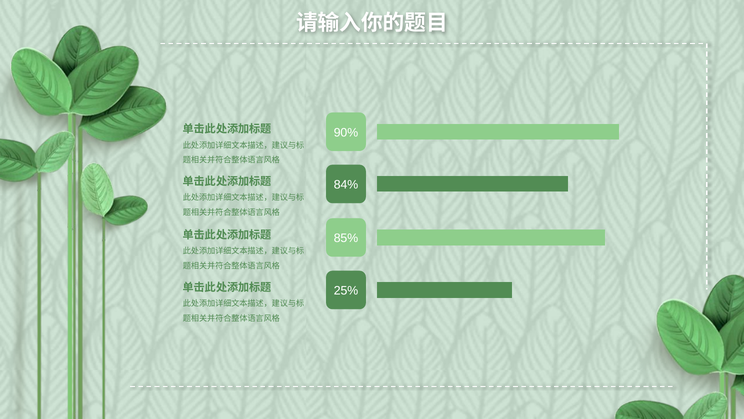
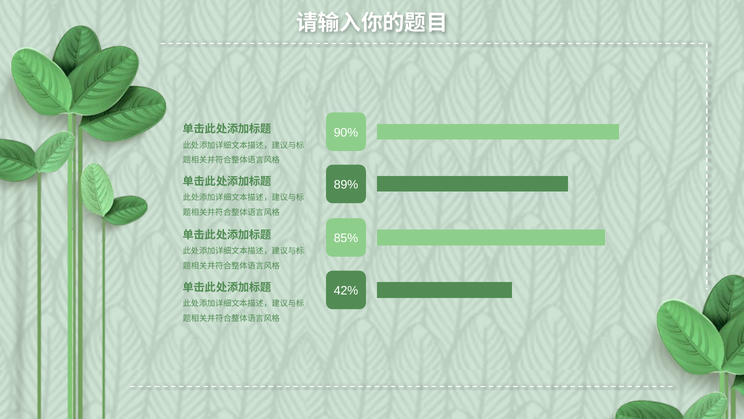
84%: 84% -> 89% (346, 185)
25%: 25% -> 42% (346, 290)
